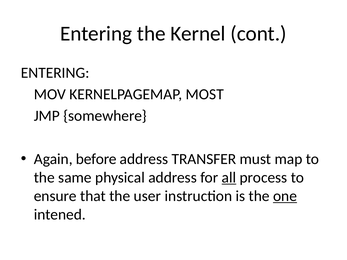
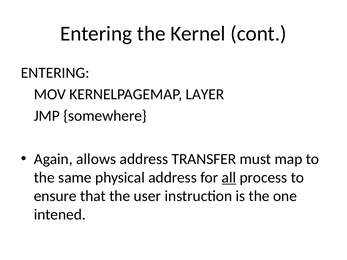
MOST: MOST -> LAYER (205, 94)
before: before -> allows (96, 159)
one underline: present -> none (285, 196)
